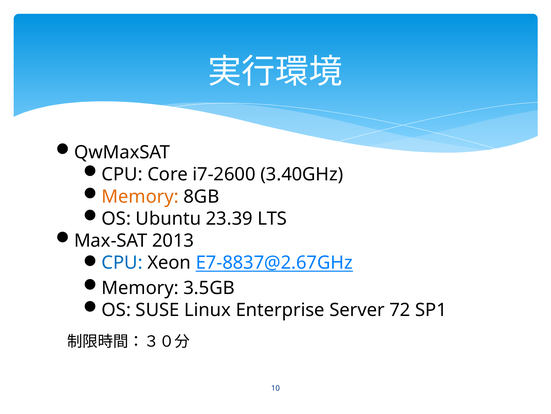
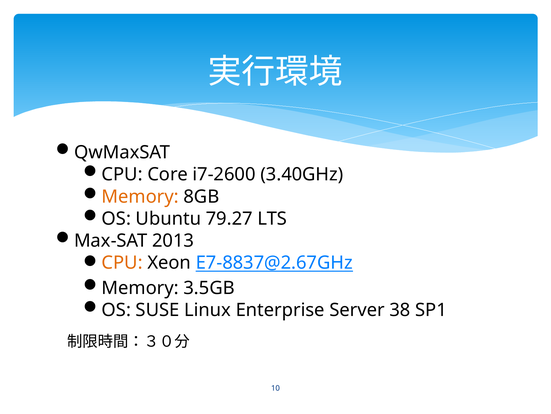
23.39: 23.39 -> 79.27 (229, 218)
CPU colour: blue -> orange (122, 262)
72: 72 -> 38 (400, 310)
